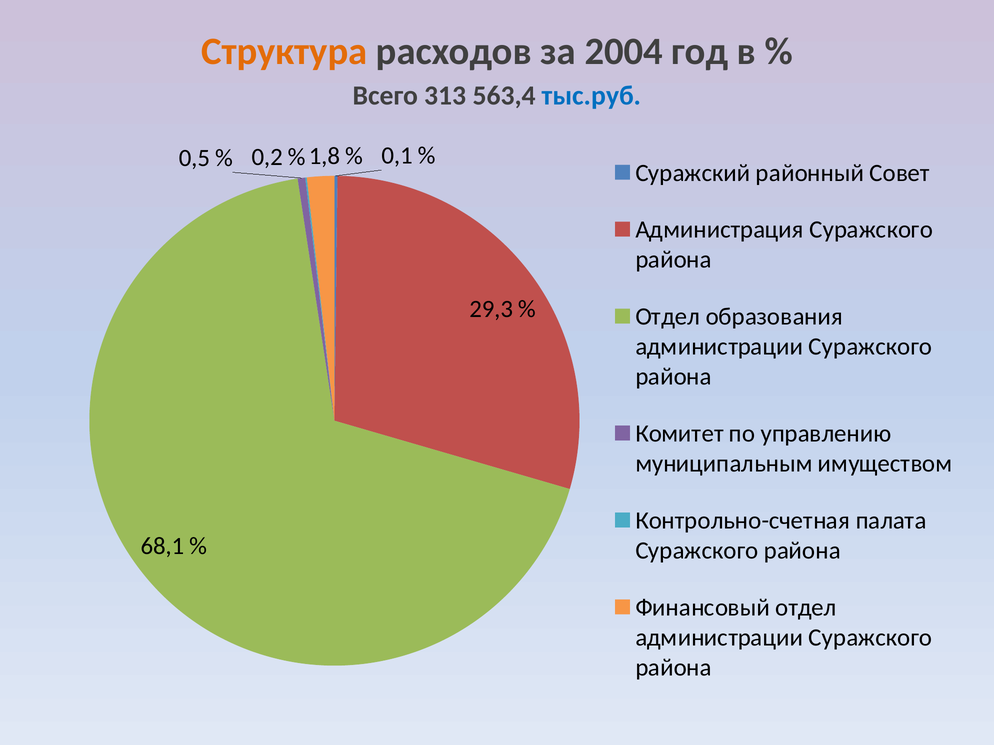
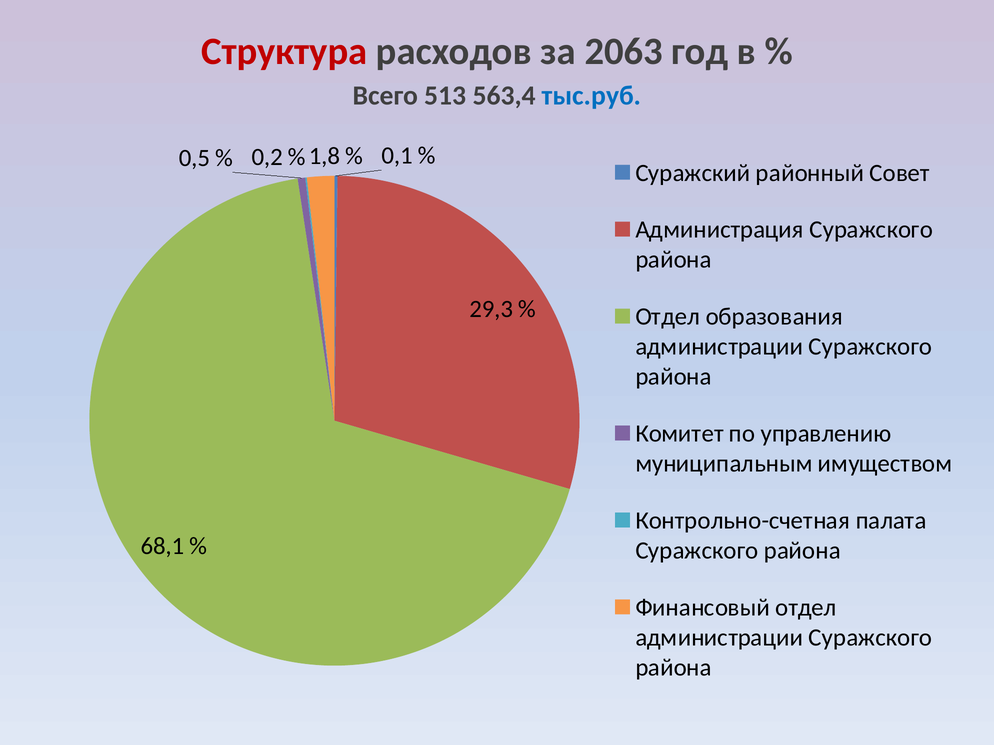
Структура colour: orange -> red (284, 51)
2004: 2004 -> 2063 (624, 51)
313: 313 -> 513 (445, 96)
